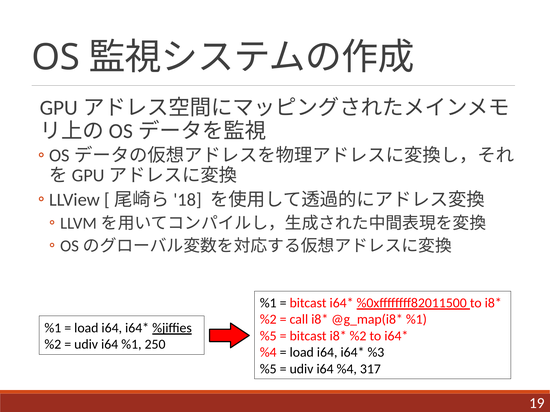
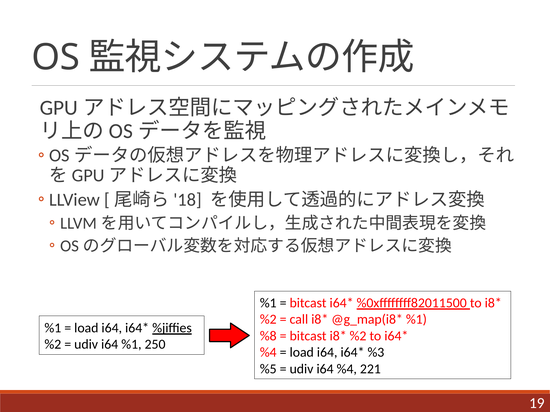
%5: %5 -> %8 (268, 336)
317: 317 -> 221 (370, 369)
